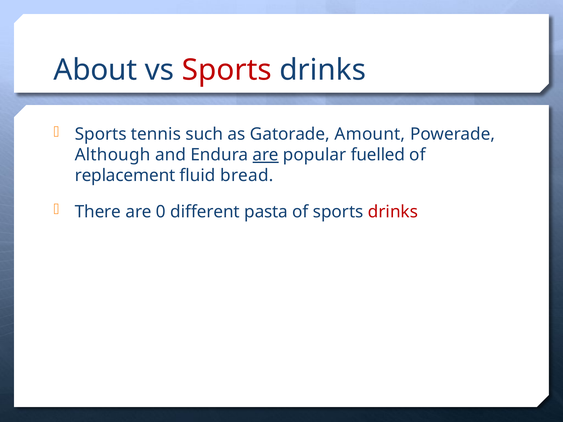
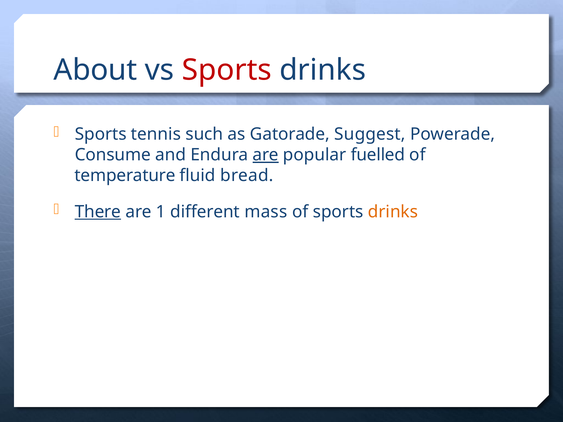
Amount: Amount -> Suggest (370, 134)
Although: Although -> Consume (113, 155)
replacement: replacement -> temperature (125, 176)
There underline: none -> present (98, 212)
0: 0 -> 1 (161, 212)
pasta: pasta -> mass (266, 212)
drinks colour: red -> orange (393, 212)
